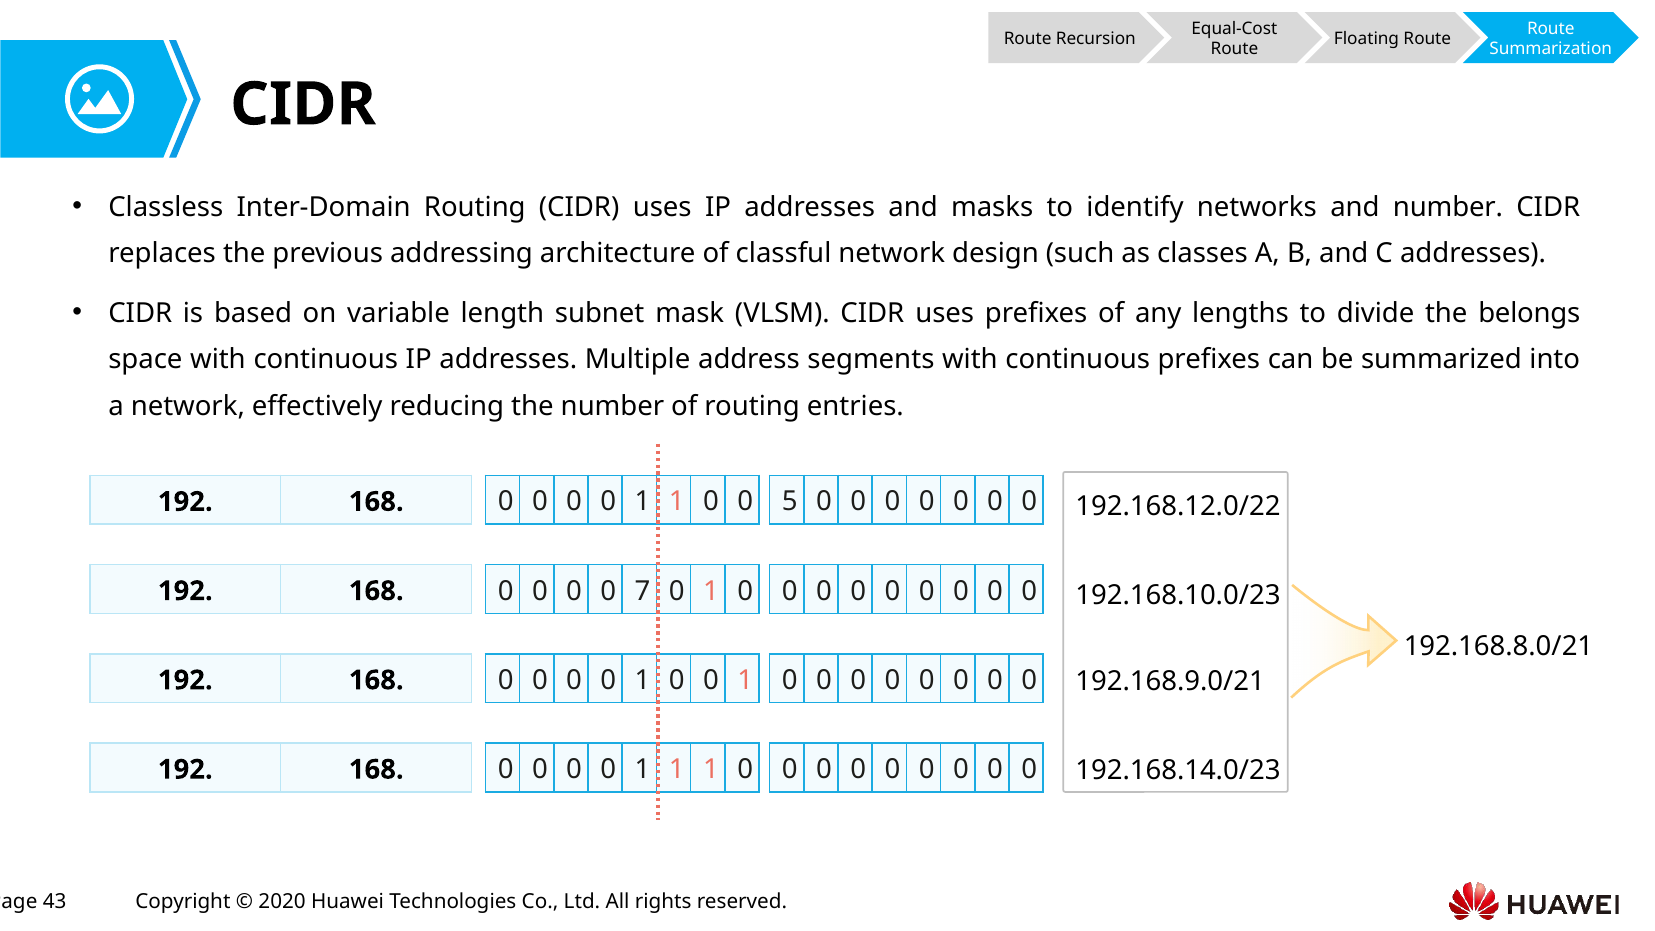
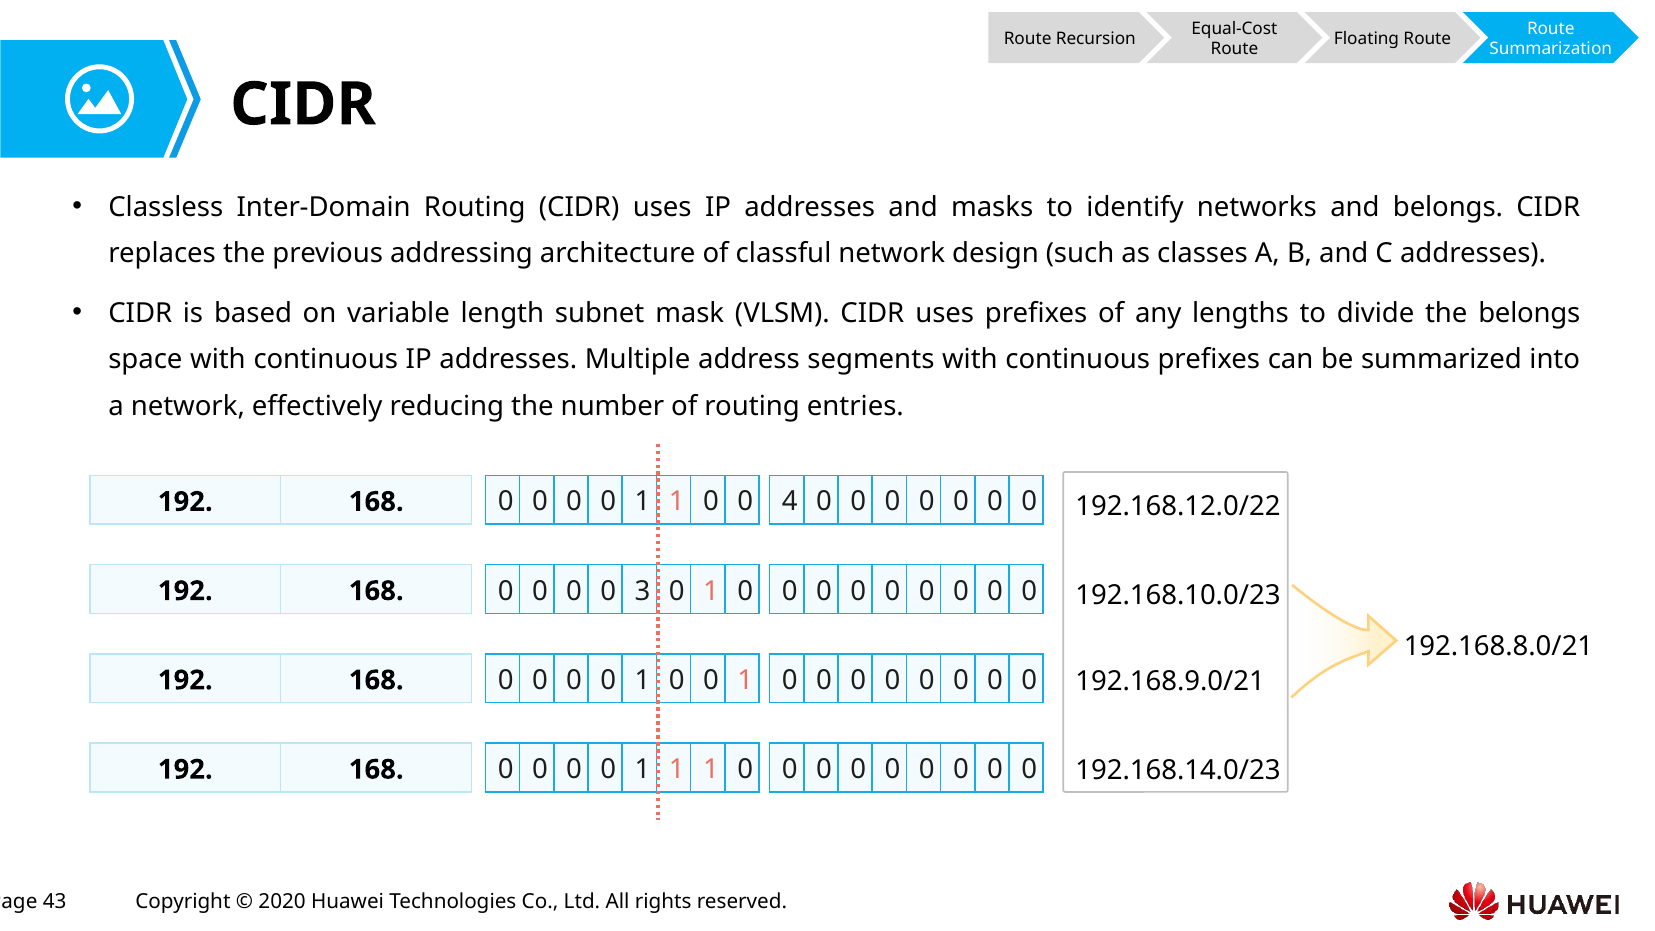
and number: number -> belongs (1448, 207)
5: 5 -> 4 (790, 502)
7: 7 -> 3 (643, 591)
